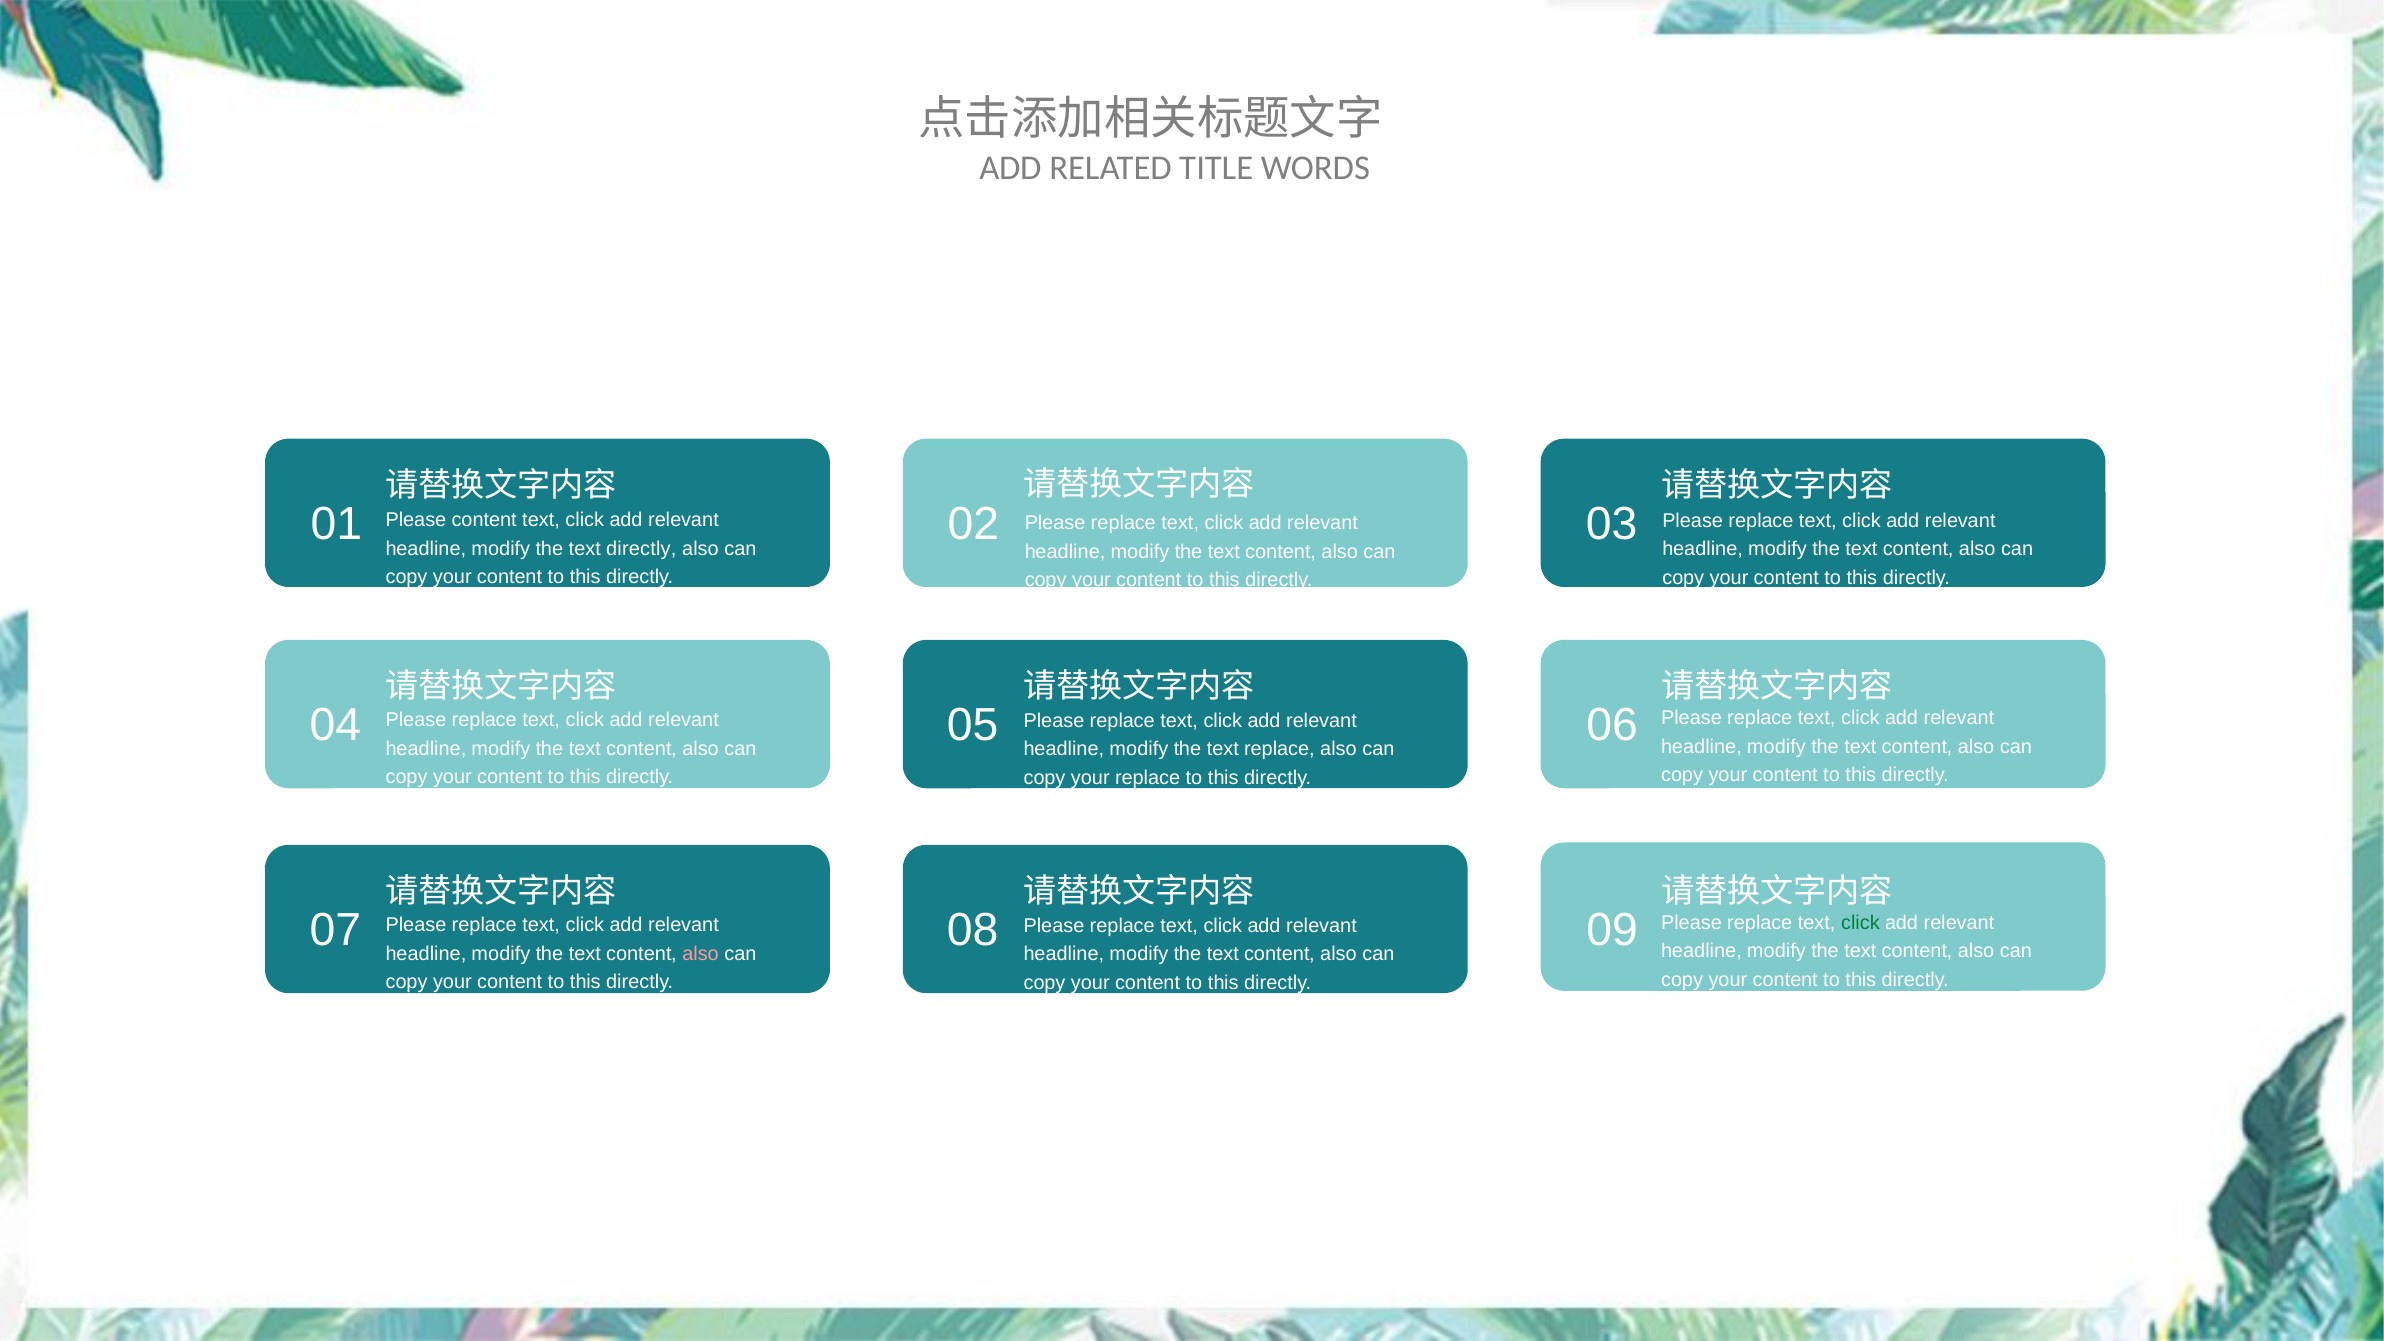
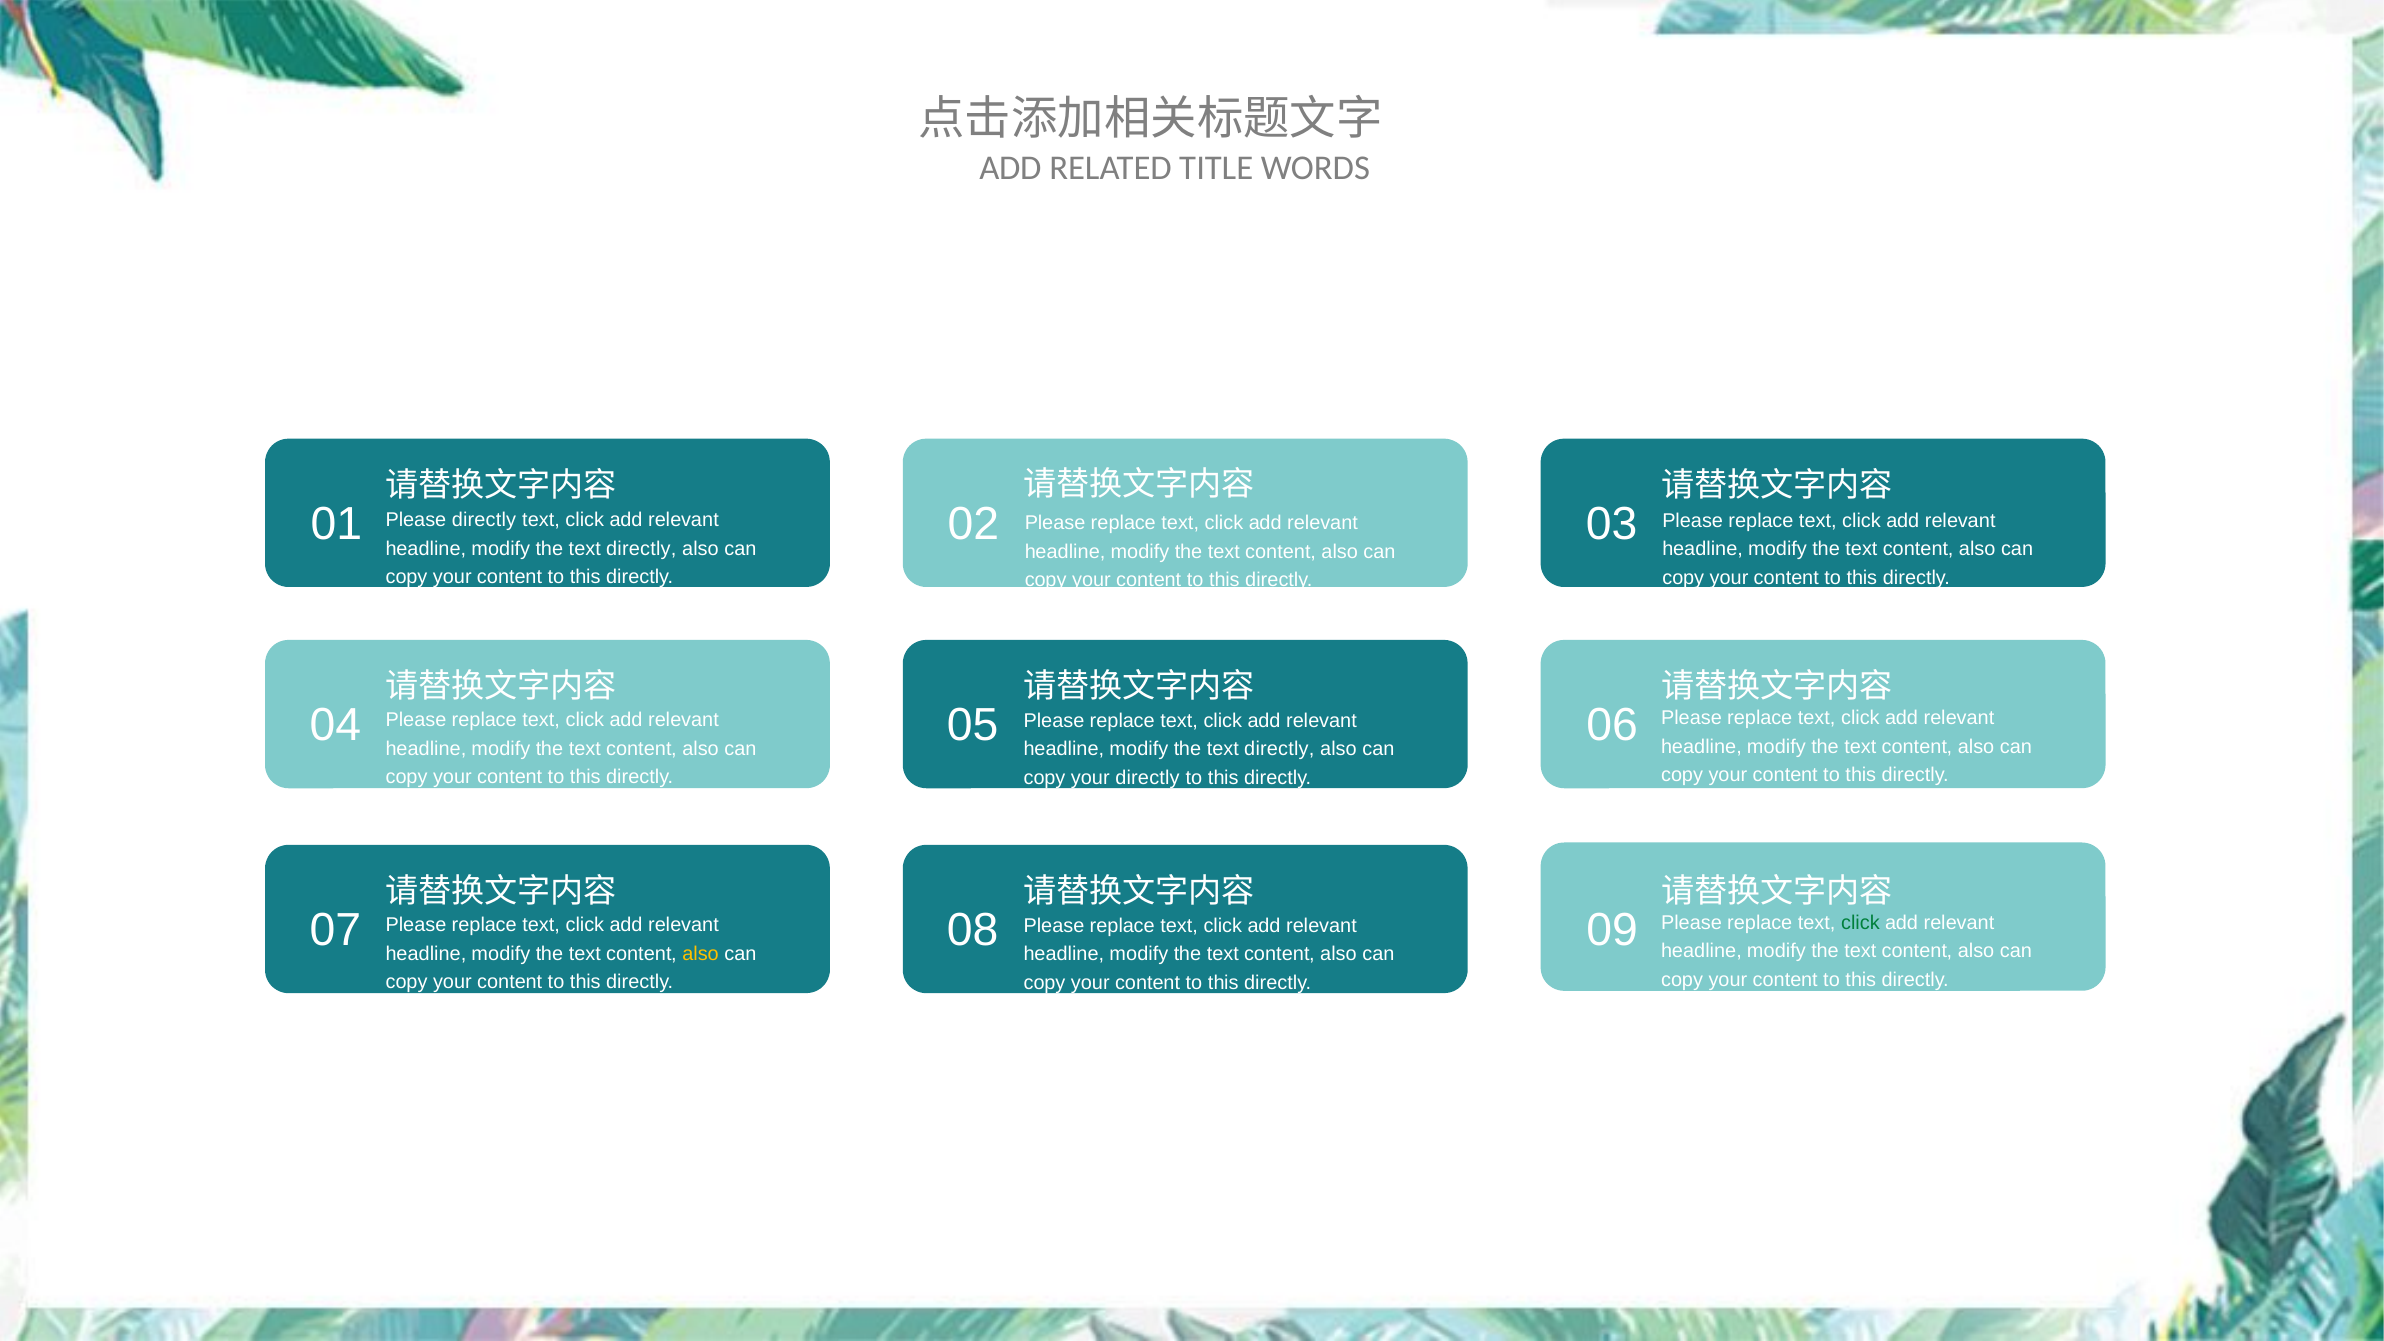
Please content: content -> directly (484, 520)
replace: replace -> directly (1279, 749)
your replace: replace -> directly (1147, 778)
also colour: pink -> yellow (701, 954)
